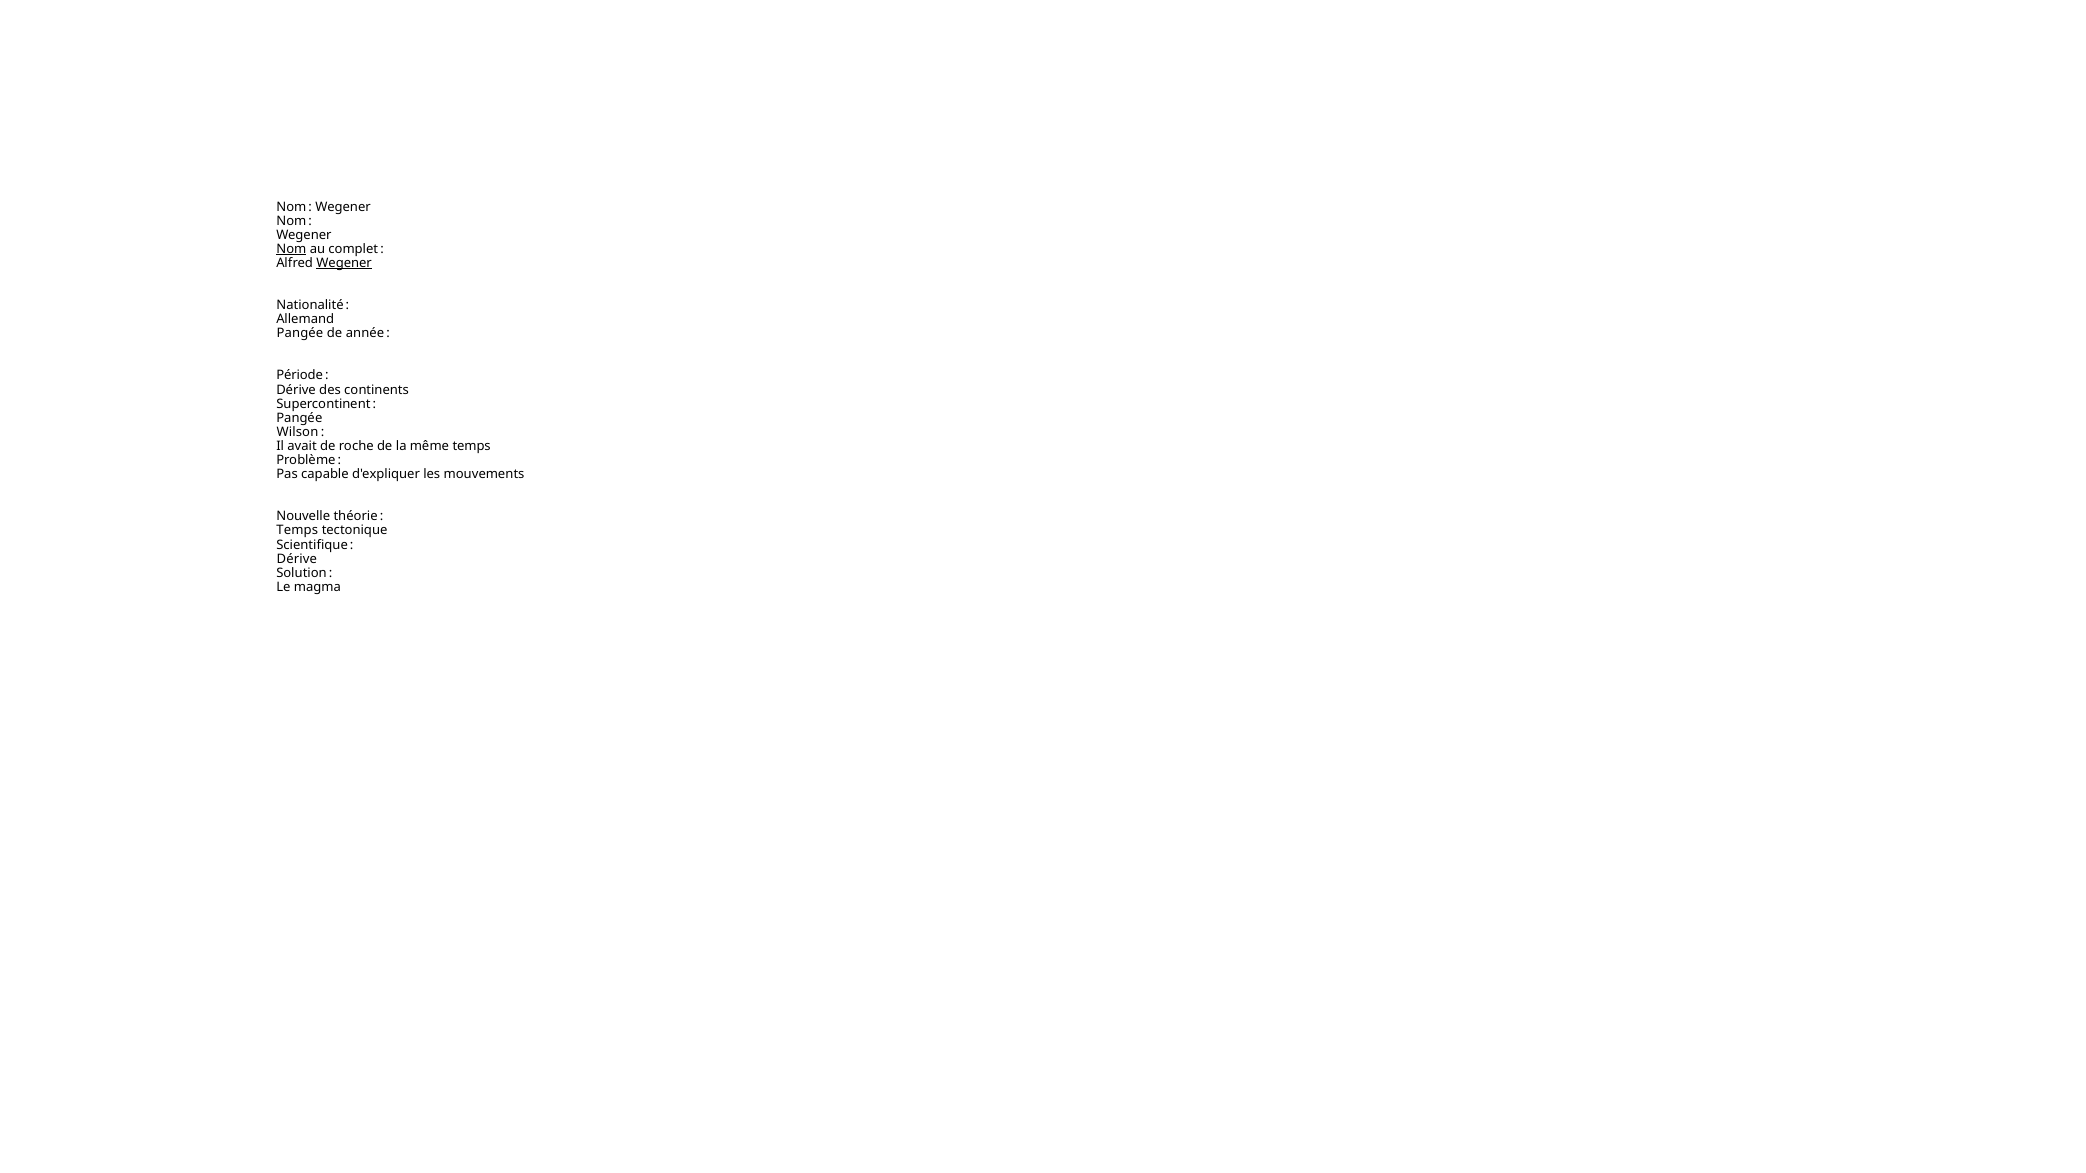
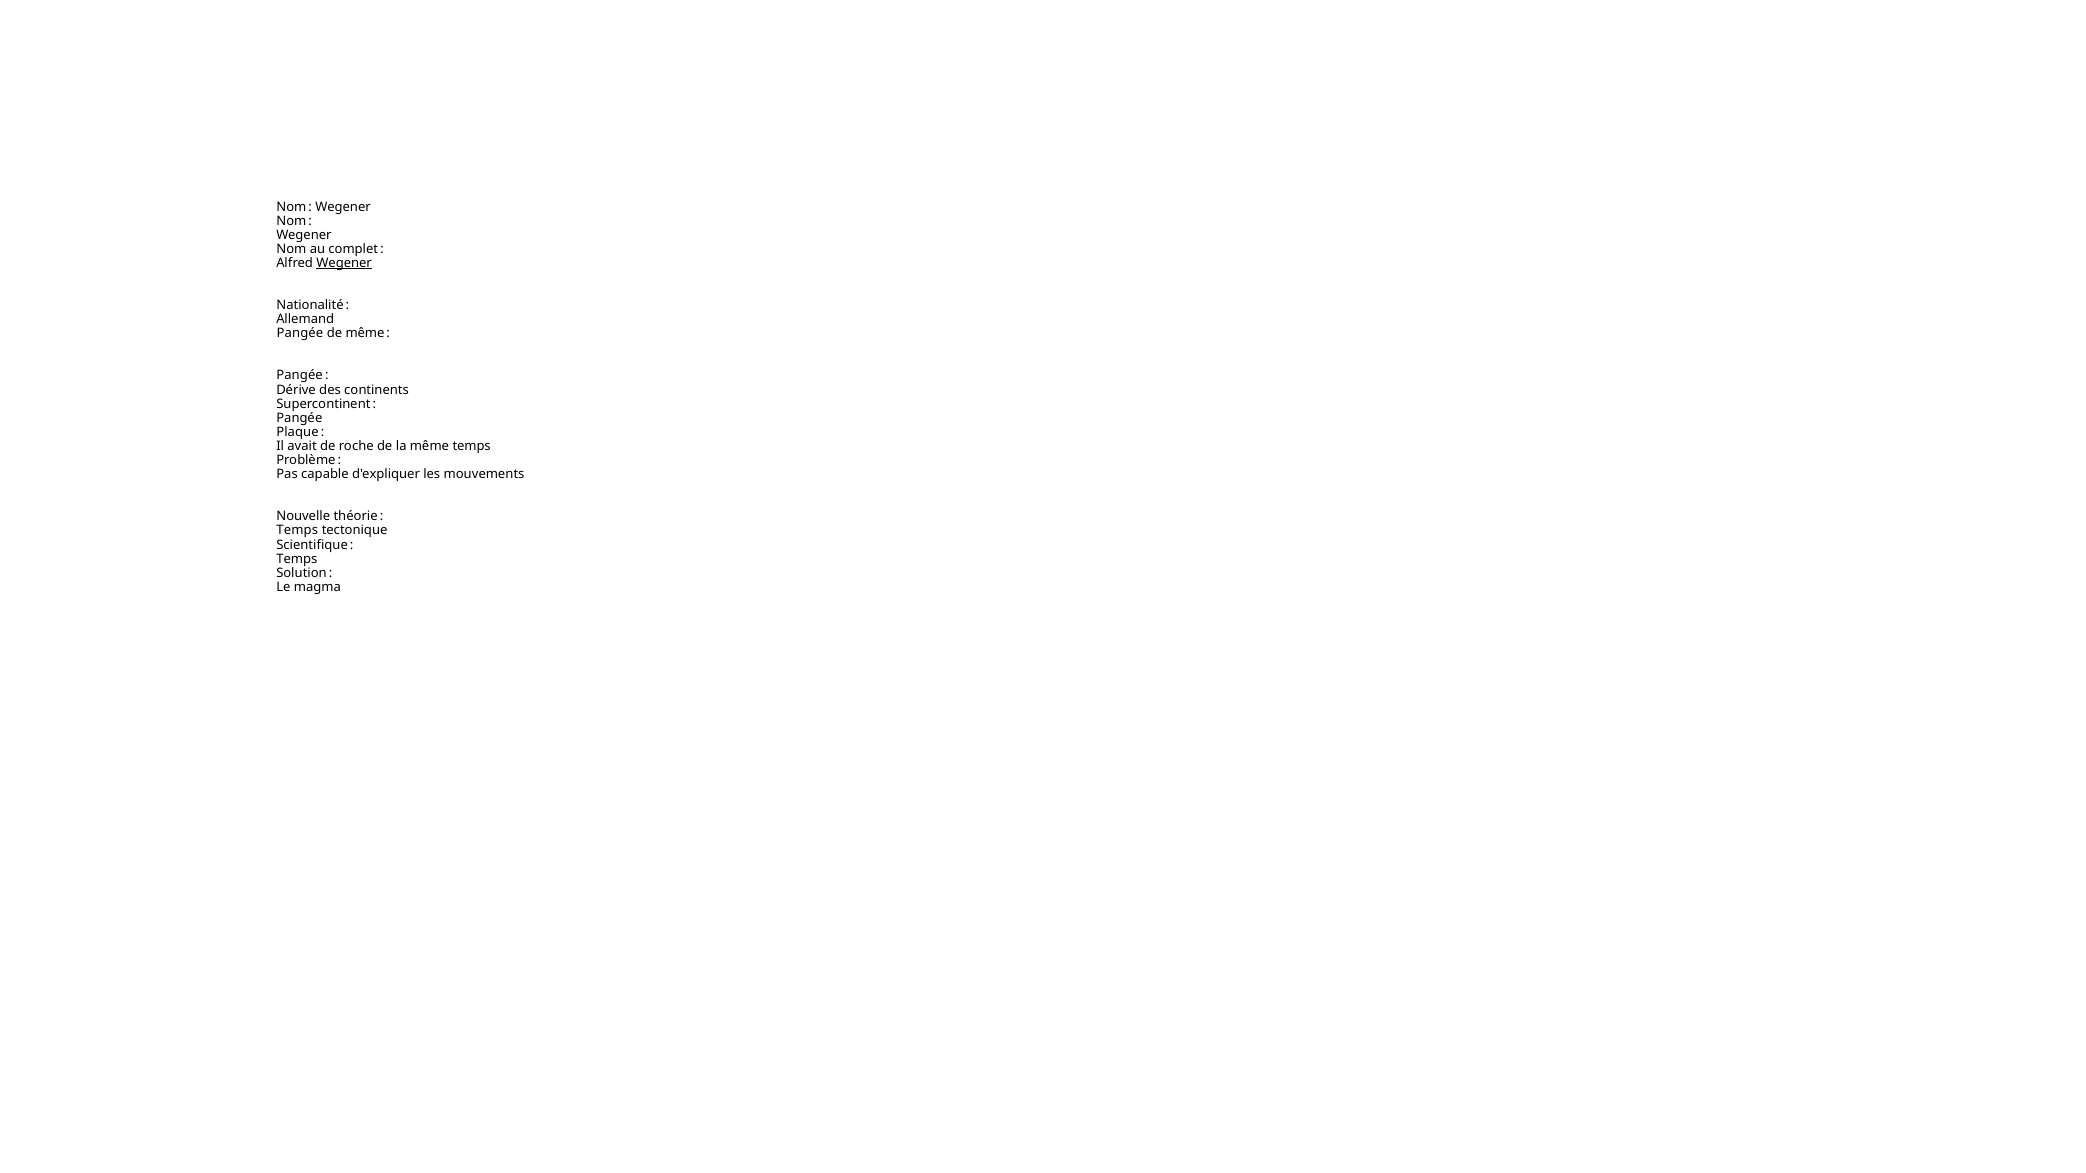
Nom underline: present -> none (291, 249)
de année: année -> même (365, 334)
Période: Période -> Pangée (300, 376)
Wilson: Wilson -> Plaque (298, 432)
Dérive: Dérive -> Temps (297, 559)
